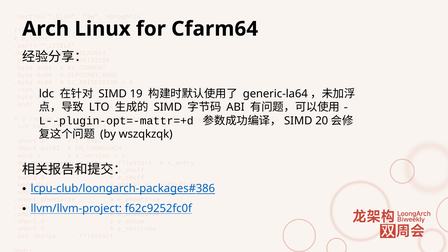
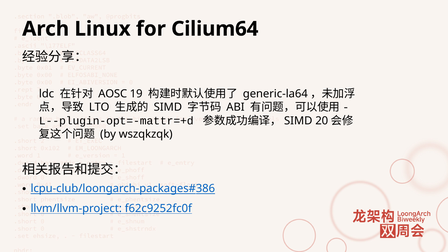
Cfarm64: Cfarm64 -> Cilium64 (215, 29)
SIMD: SIMD -> AOSC (113, 94)
